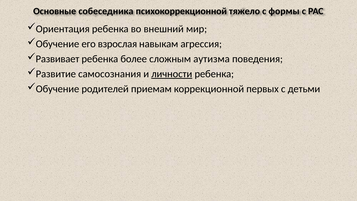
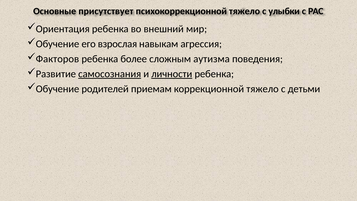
собеседника: собеседника -> присутствует (106, 11)
формы: формы -> улыбки (284, 11)
Развивает: Развивает -> Факторов (57, 59)
самосознания underline: none -> present (110, 74)
коррекционной первых: первых -> тяжело (263, 89)
